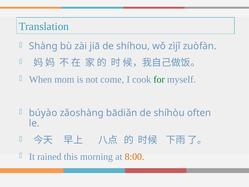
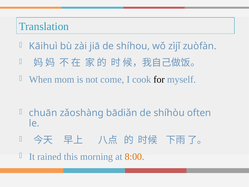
Shàng: Shàng -> Kāihuì (43, 46)
for colour: green -> black (159, 79)
búyào: búyào -> chuān (43, 113)
